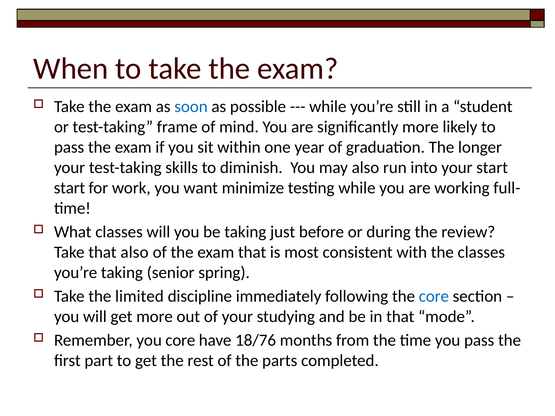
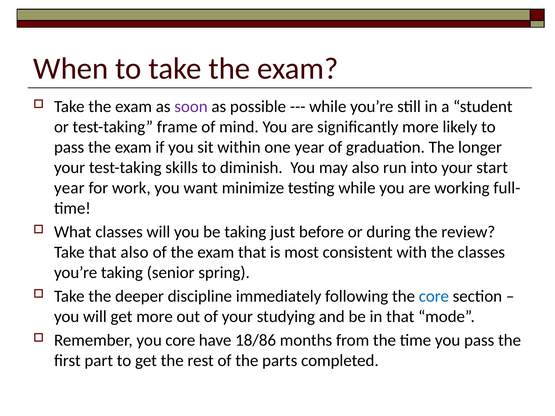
soon colour: blue -> purple (191, 107)
start: start -> year (69, 188)
limited: limited -> deeper (140, 296)
18/76: 18/76 -> 18/86 (256, 341)
